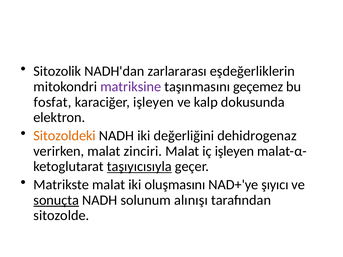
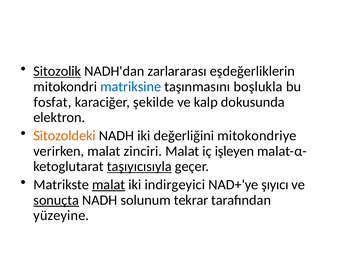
Sitozolik underline: none -> present (57, 71)
matriksine colour: purple -> blue (131, 87)
geçemez: geçemez -> boşlukla (258, 87)
karaciğer işleyen: işleyen -> şekilde (154, 102)
dehidrogenaz: dehidrogenaz -> mitokondriye (257, 136)
malat underline: none -> present (109, 185)
oluşmasını: oluşmasını -> indirgeyici (175, 185)
alınışı: alınışı -> tekrar (191, 200)
sitozolde: sitozolde -> yüzeyine (61, 216)
